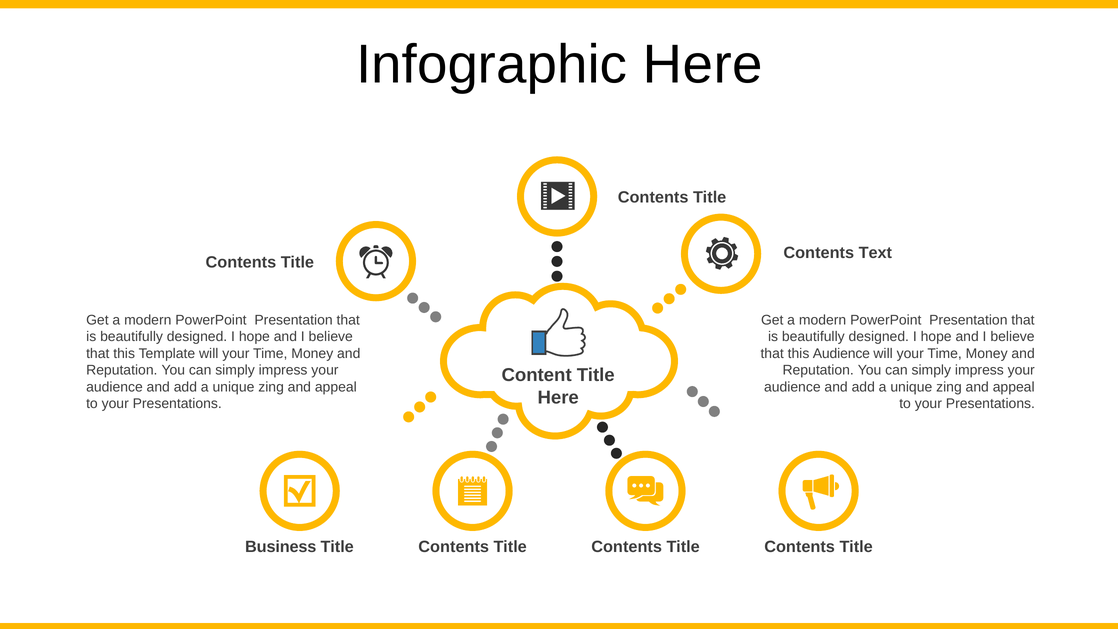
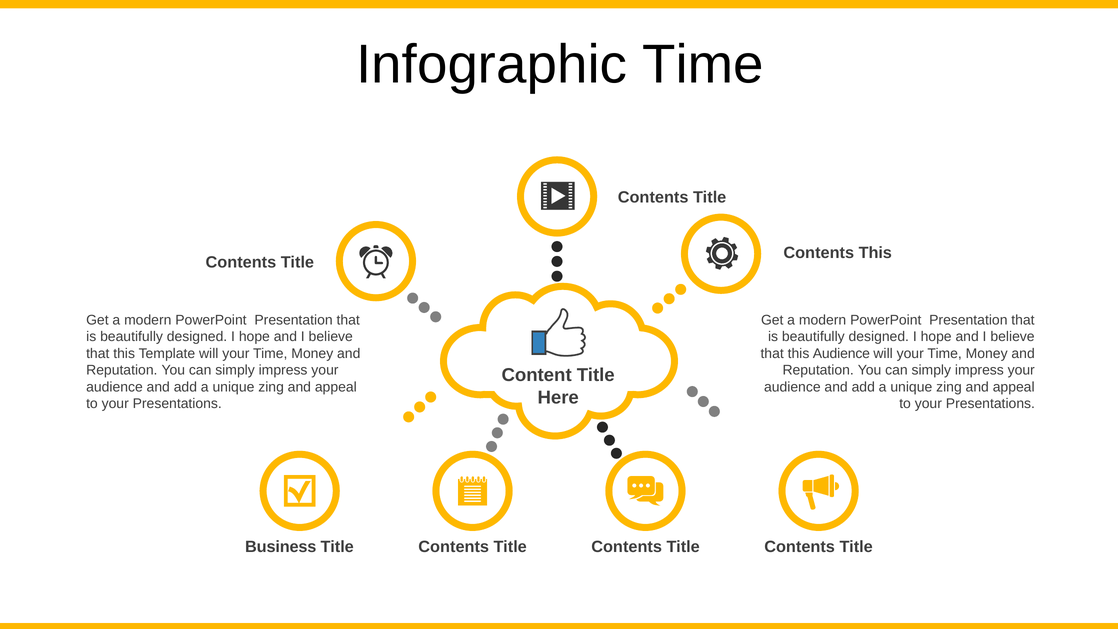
Infographic Here: Here -> Time (703, 64)
Contents Text: Text -> This (875, 253)
